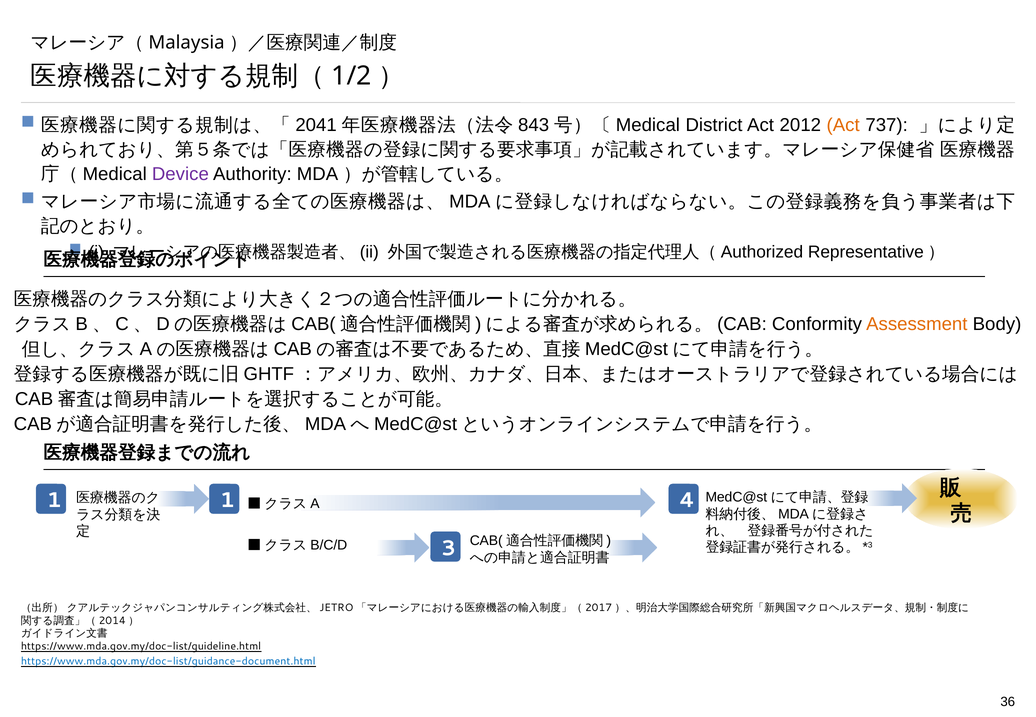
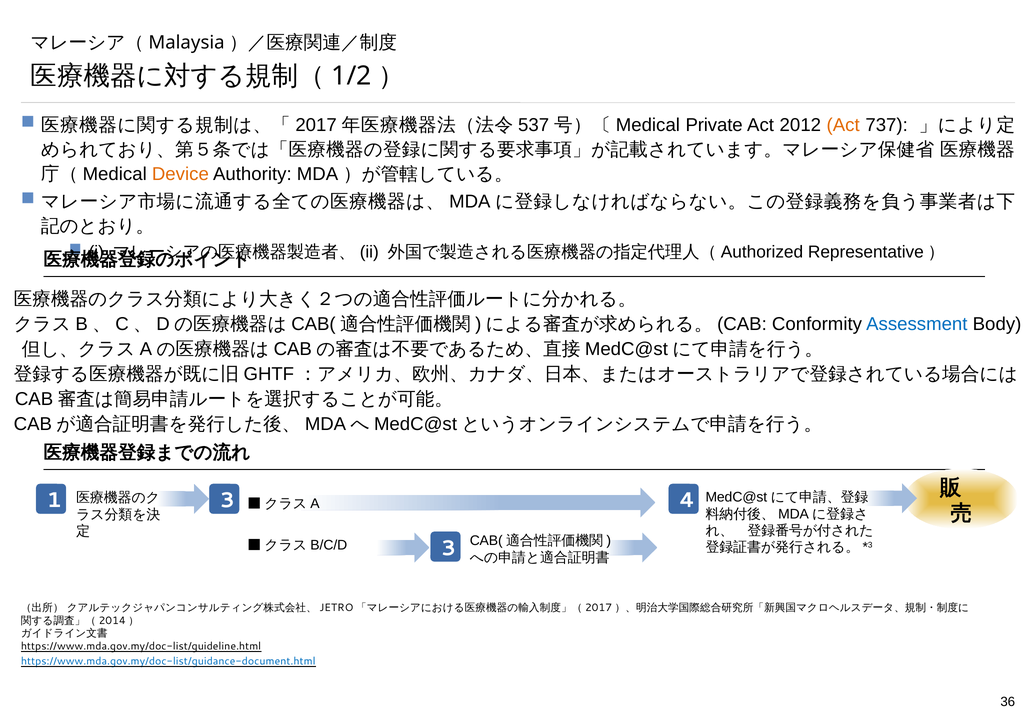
2041: 2041 -> 2017 (316, 125)
843: 843 -> 537 (534, 125)
District: District -> Private (714, 125)
Device colour: purple -> orange (180, 174)
Assessment colour: orange -> blue (917, 324)
1 1: 1 -> 3 (227, 500)
